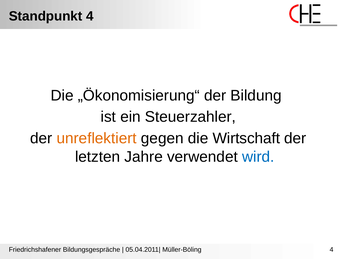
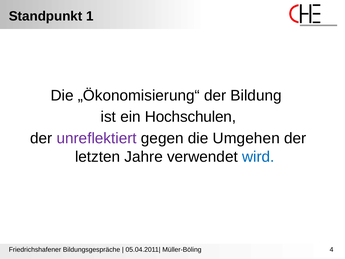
Standpunkt 4: 4 -> 1 (90, 16)
Steuerzahler: Steuerzahler -> Hochschulen (191, 117)
unreflektiert colour: orange -> purple (97, 138)
Wirtschaft: Wirtschaft -> Umgehen (246, 138)
